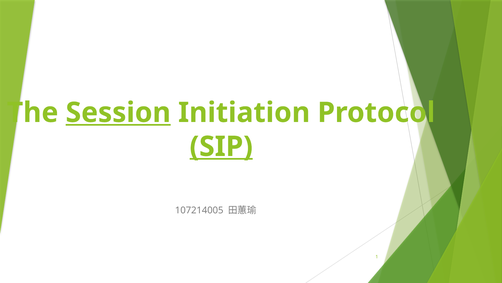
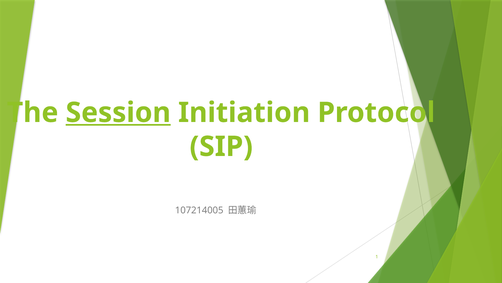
SIP underline: present -> none (221, 146)
